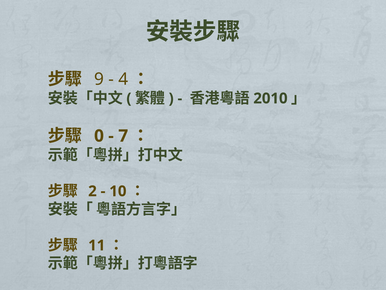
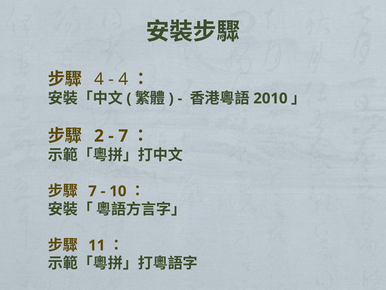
9: 9 -> 4 (99, 79)
0: 0 -> 2 (99, 136)
2: 2 -> 7 (92, 191)
